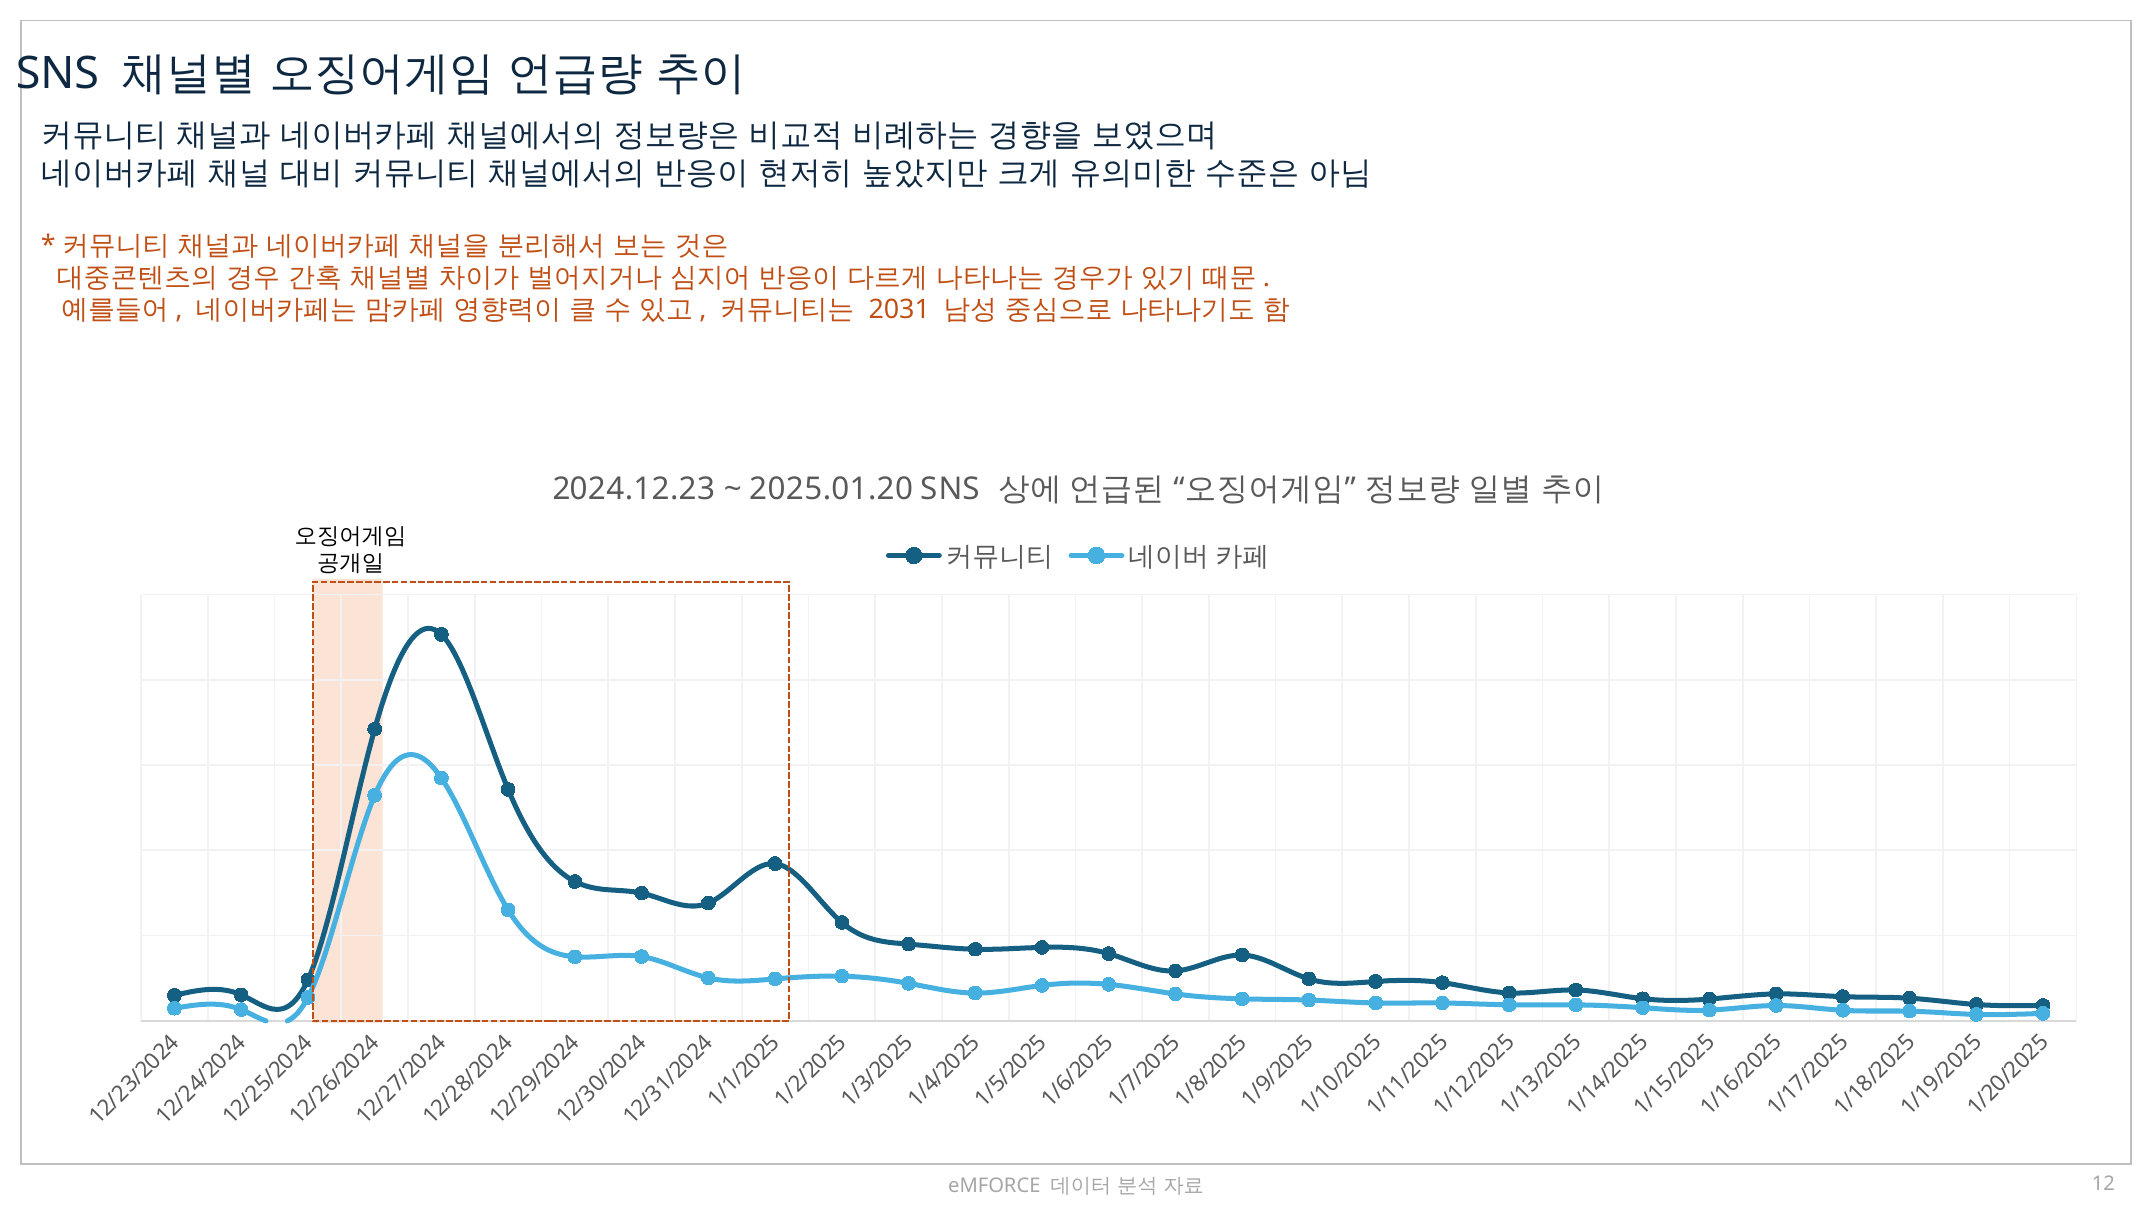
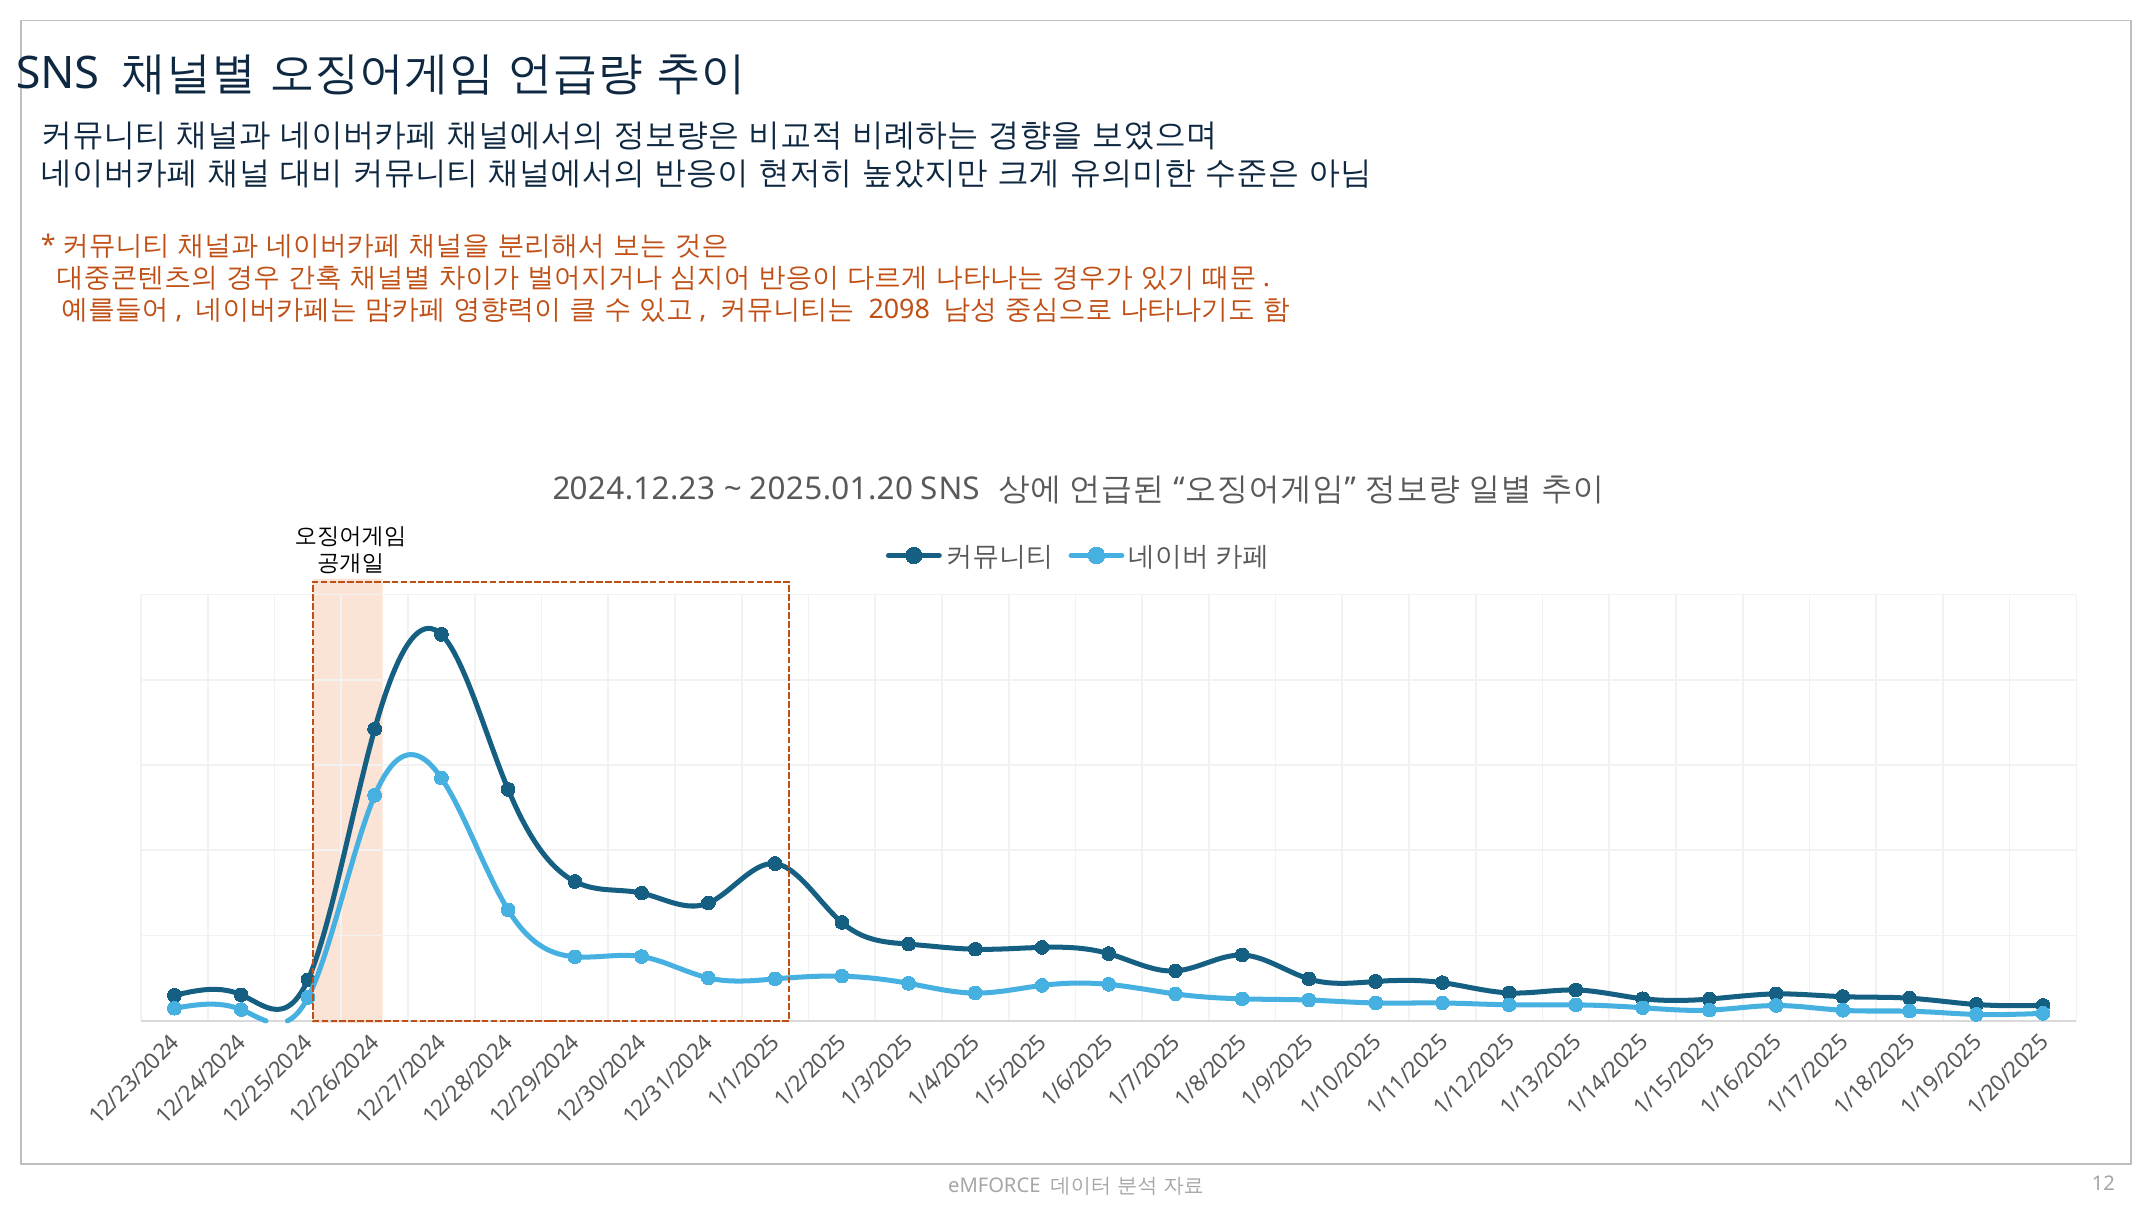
2031: 2031 -> 2098 (899, 310)
